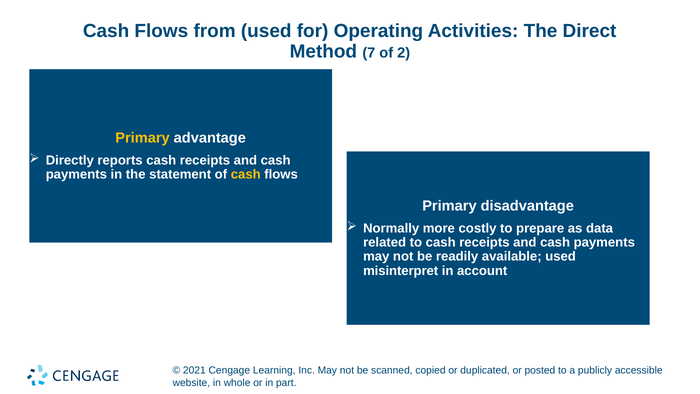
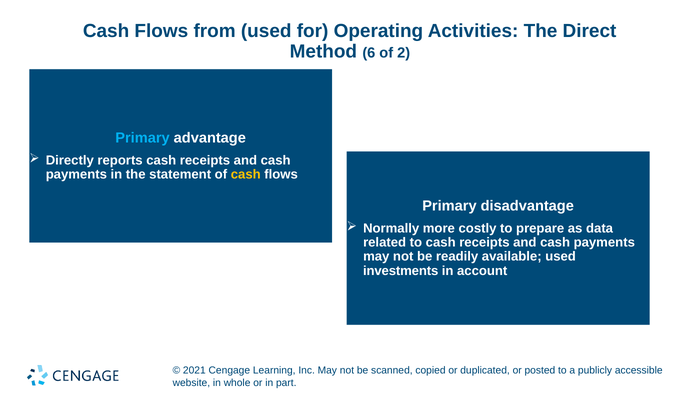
7: 7 -> 6 (369, 53)
Primary colour: yellow -> light blue (143, 138)
misinterpret: misinterpret -> investments (401, 271)
